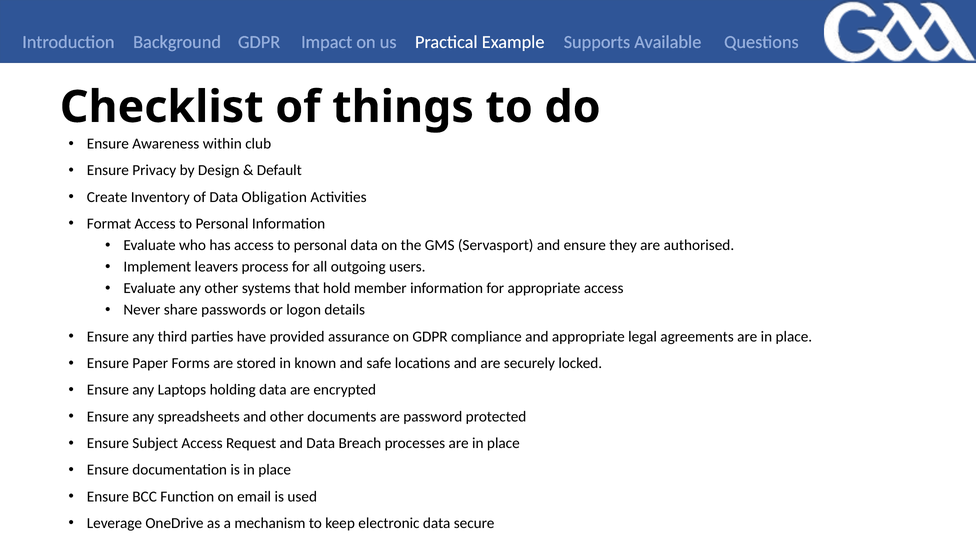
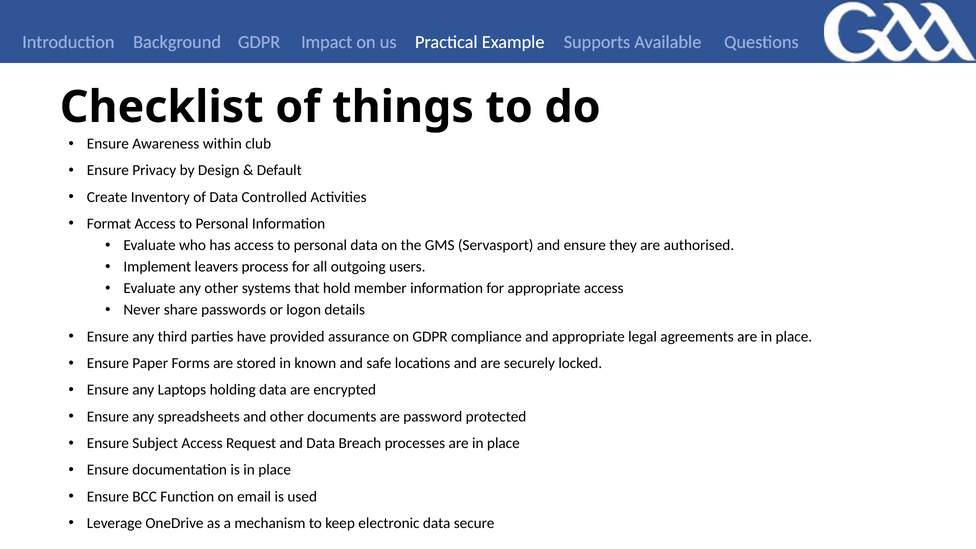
Obligation: Obligation -> Controlled (274, 197)
